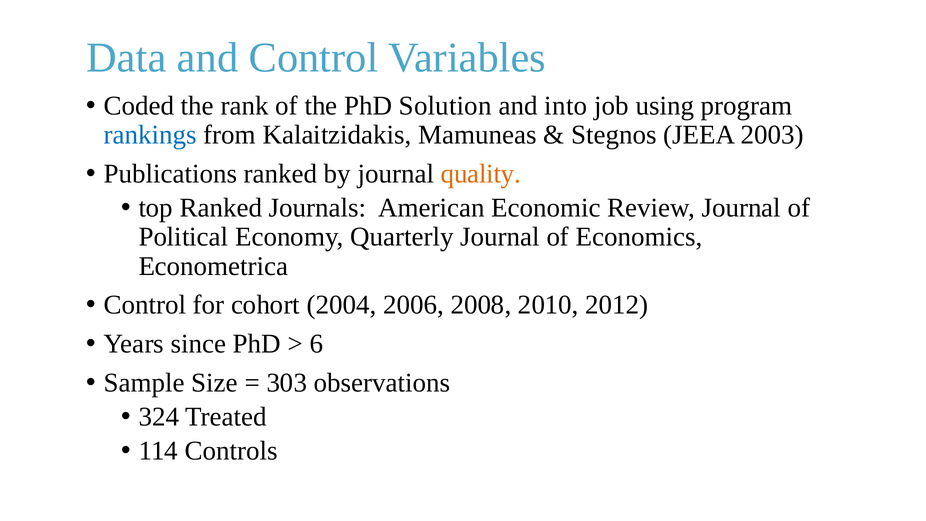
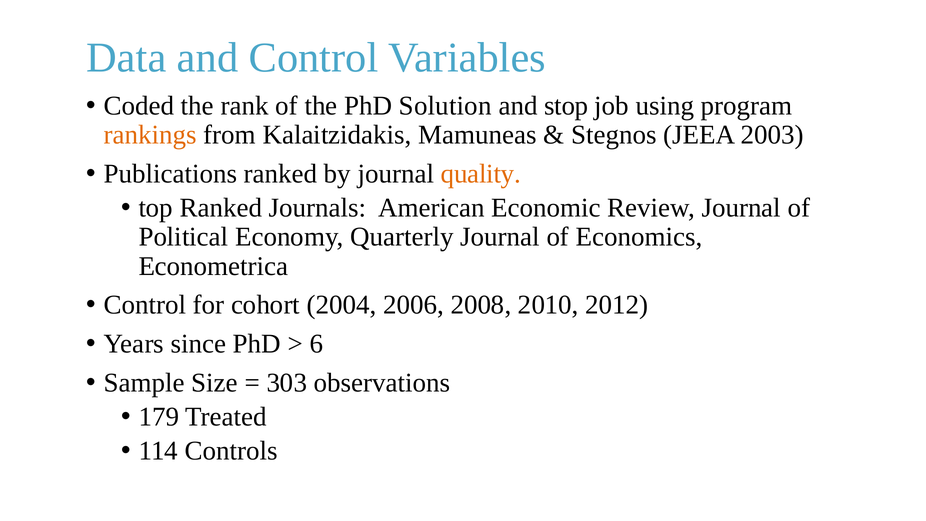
into: into -> stop (566, 106)
rankings colour: blue -> orange (150, 135)
324: 324 -> 179 (159, 417)
